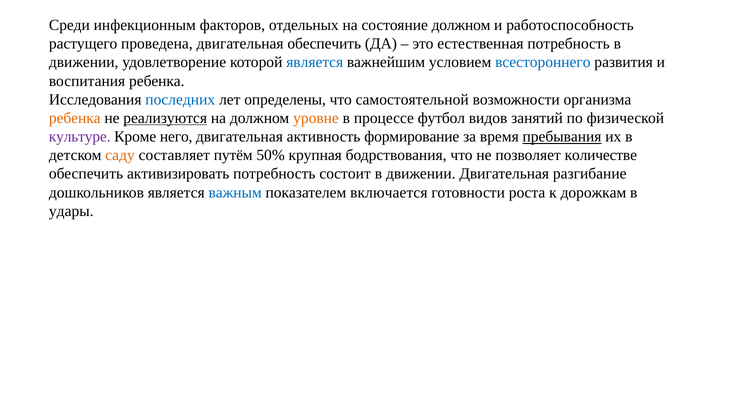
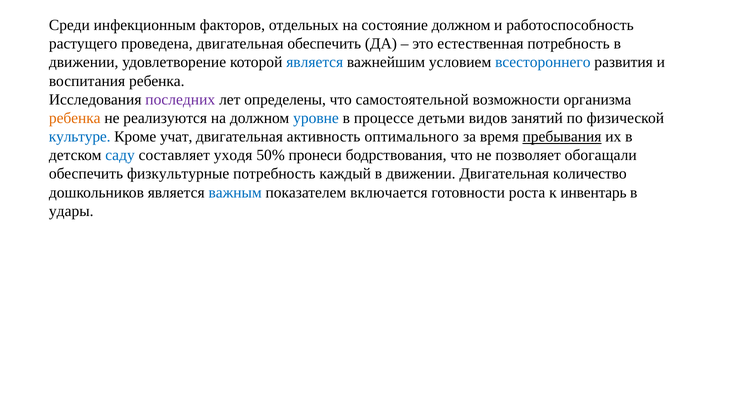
последних colour: blue -> purple (180, 99)
реализуются underline: present -> none (165, 118)
уровне colour: orange -> blue (316, 118)
футбол: футбол -> детьми (441, 118)
культуре colour: purple -> blue (80, 136)
него: него -> учат (176, 136)
формирование: формирование -> оптимального (412, 136)
саду colour: orange -> blue (120, 155)
путём: путём -> уходя (233, 155)
крупная: крупная -> пронеси (315, 155)
количестве: количестве -> обогащали (601, 155)
активизировать: активизировать -> физкультурные (178, 174)
состоит: состоит -> каждый (345, 174)
разгибание: разгибание -> количество (590, 174)
дорожкам: дорожкам -> инвентарь (594, 192)
